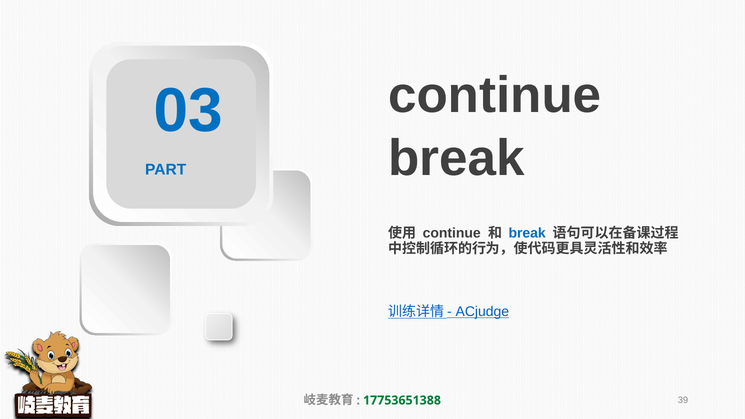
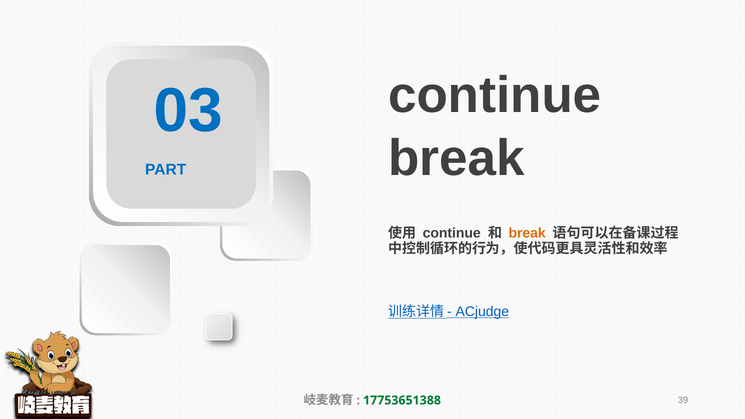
break colour: blue -> orange (527, 233)
